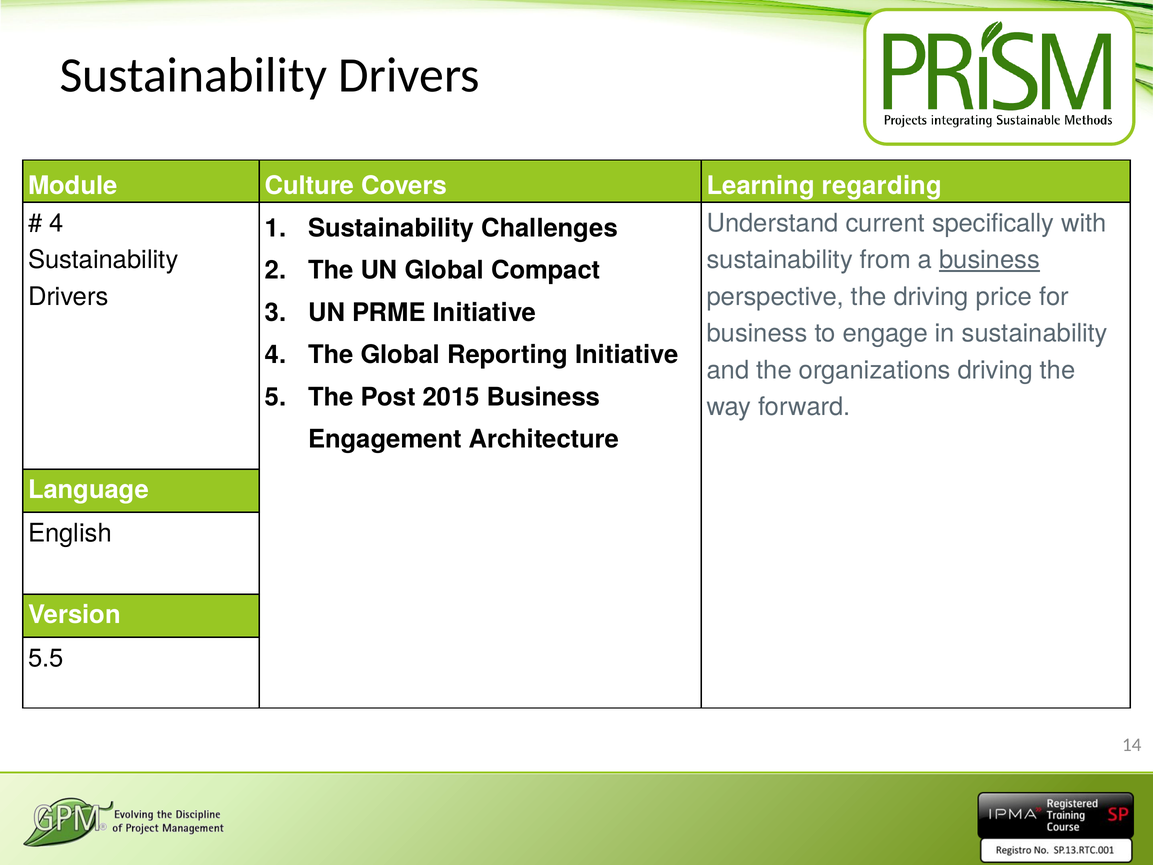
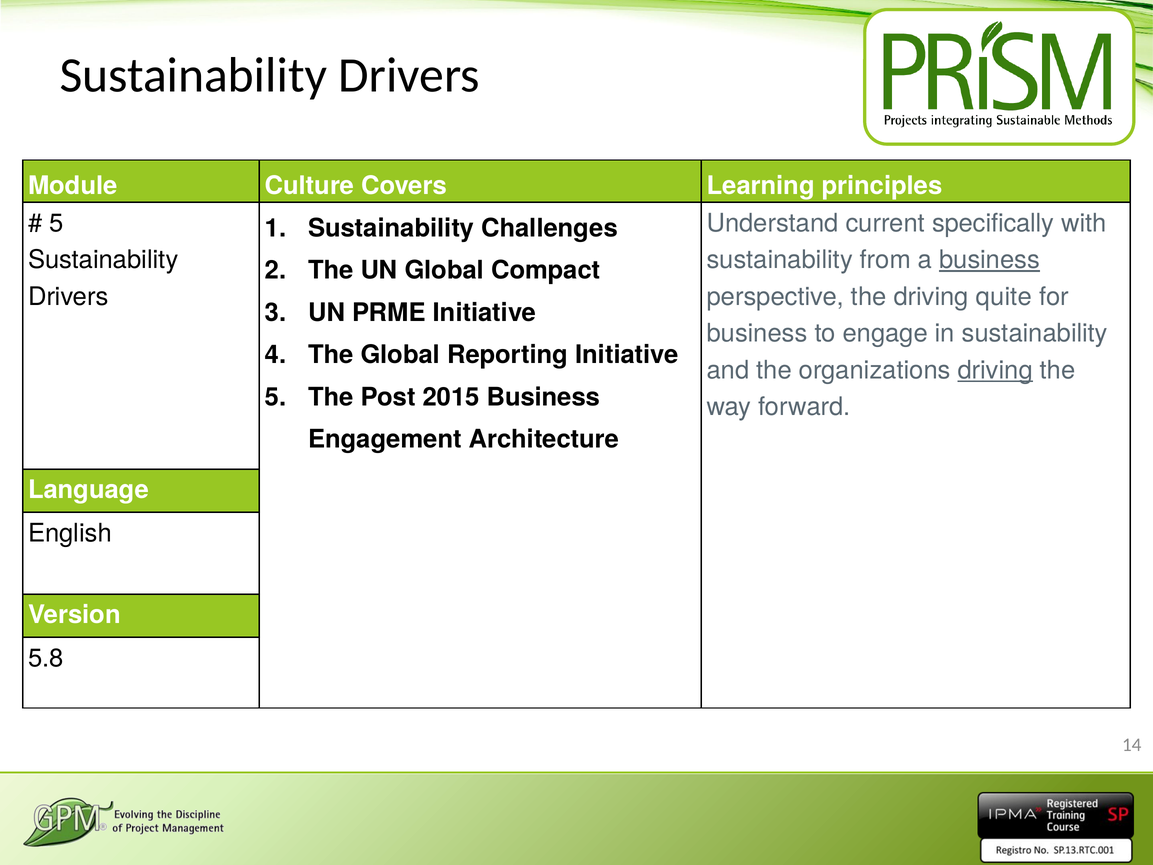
regarding: regarding -> principles (882, 186)
4: 4 -> 5 (56, 223)
price: price -> quite (1004, 297)
driving underline: none -> present (995, 370)
5.5: 5.5 -> 5.8 (46, 658)
